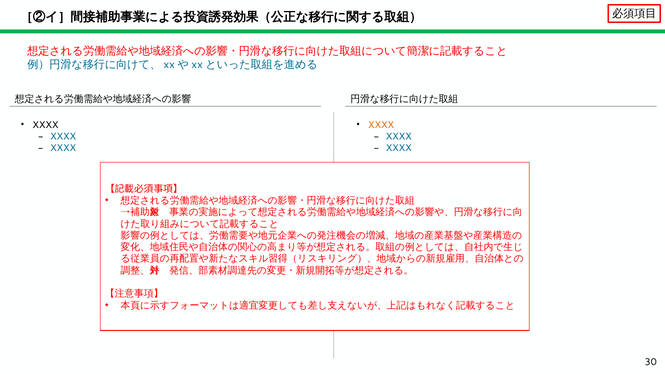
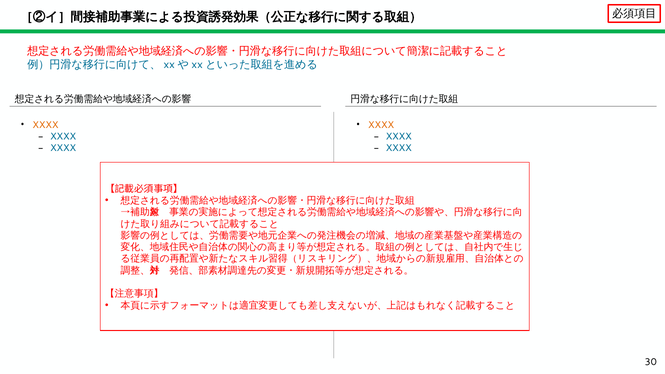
XXXX colour: black -> orange (45, 125)
